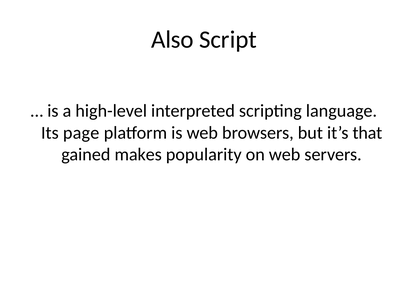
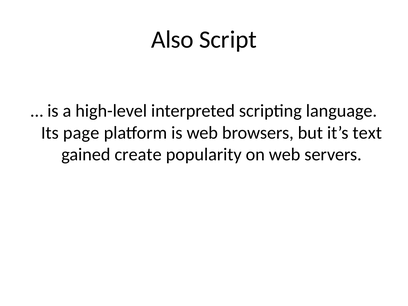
that: that -> text (367, 133)
makes: makes -> create (138, 155)
